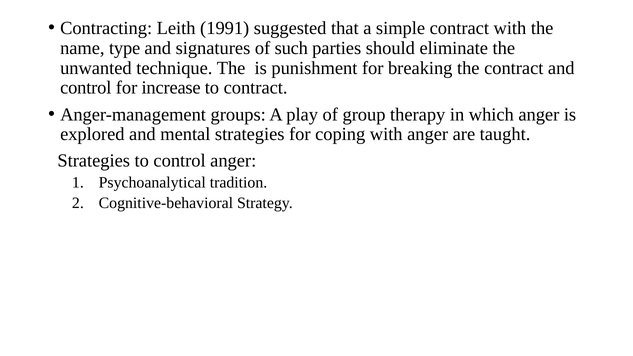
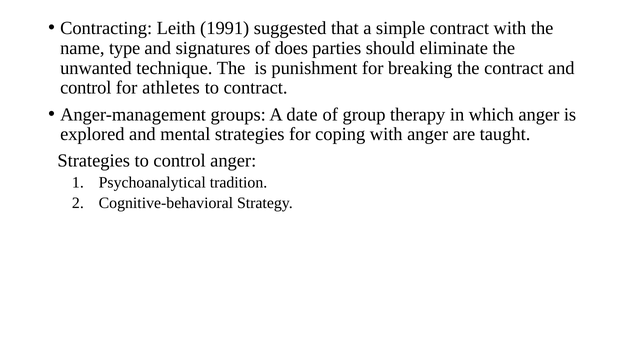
such: such -> does (291, 48)
increase: increase -> athletes (171, 88)
play: play -> date (302, 114)
